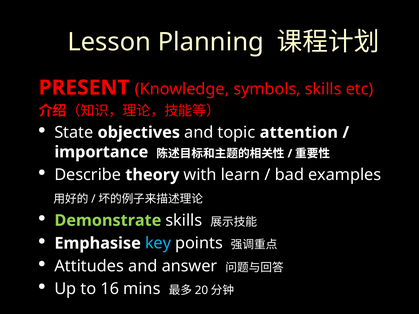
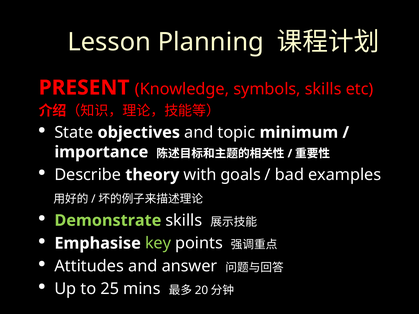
attention: attention -> minimum (299, 133)
learn: learn -> goals (241, 175)
key colour: light blue -> light green (158, 243)
16: 16 -> 25 (110, 289)
